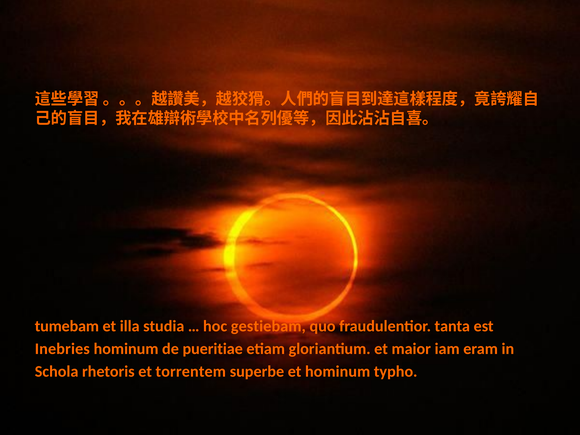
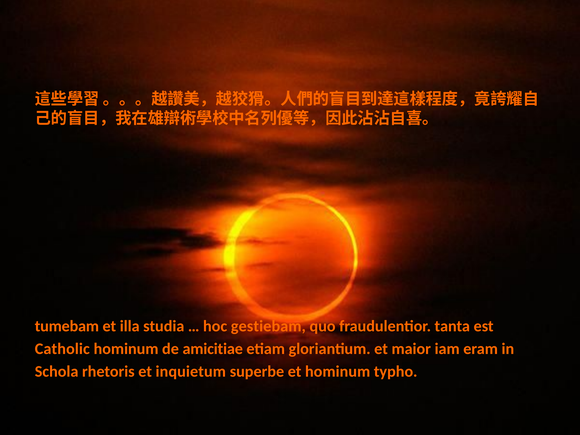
Inebries: Inebries -> Catholic (62, 349)
pueritiae: pueritiae -> amicitiae (213, 349)
torrentem: torrentem -> inquietum (191, 371)
